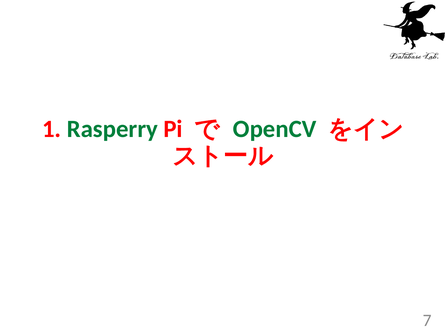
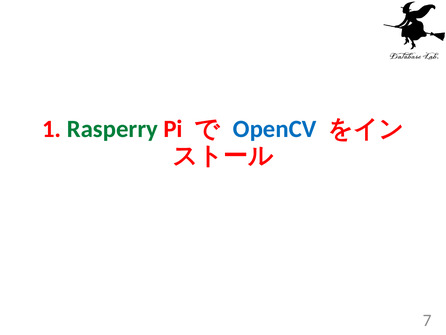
OpenCV colour: green -> blue (275, 129)
